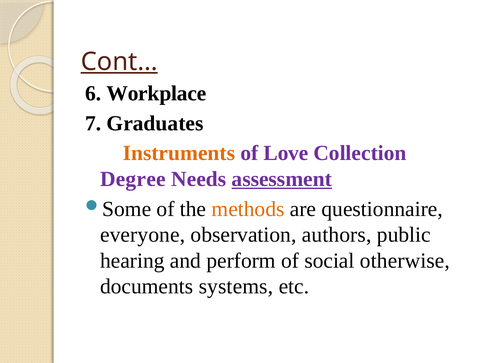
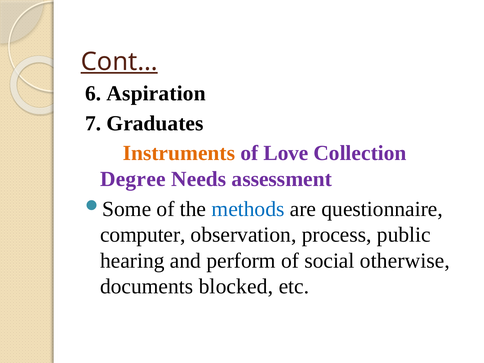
Workplace: Workplace -> Aspiration (156, 93)
assessment underline: present -> none (282, 179)
methods colour: orange -> blue (248, 209)
everyone: everyone -> computer (143, 235)
authors: authors -> process (337, 235)
systems: systems -> blocked (236, 286)
